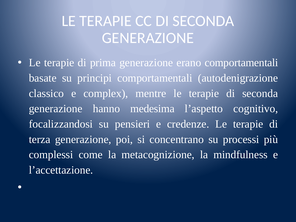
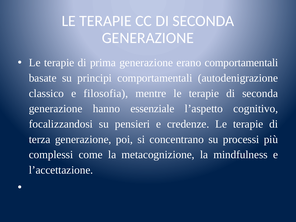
complex: complex -> filosofia (106, 93)
medesima: medesima -> essenziale (152, 109)
